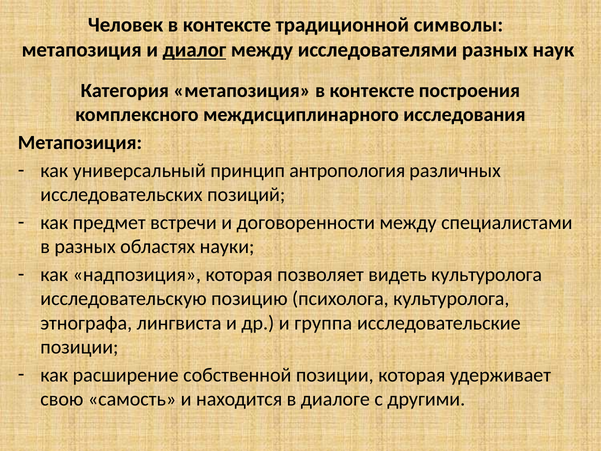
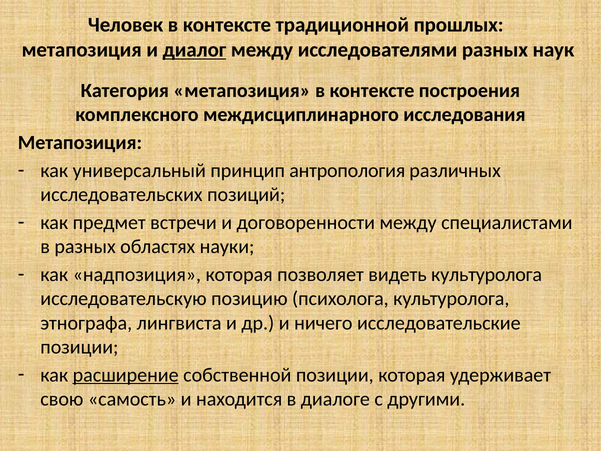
символы: символы -> прошлых (459, 25)
группа: группа -> ничего (323, 323)
расширение underline: none -> present (126, 375)
